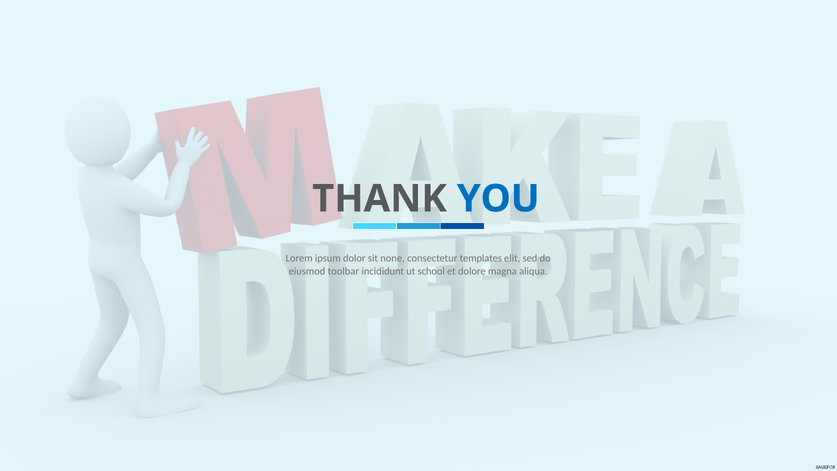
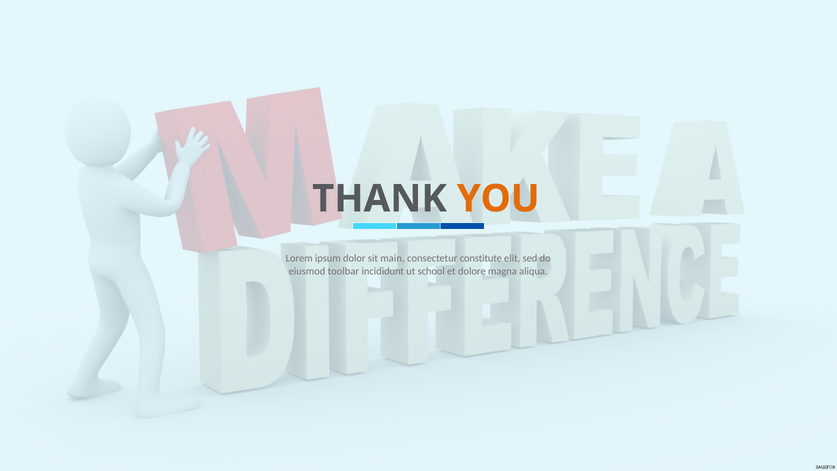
YOU colour: blue -> orange (498, 199)
none: none -> main (393, 258)
templates: templates -> constitute (481, 258)
